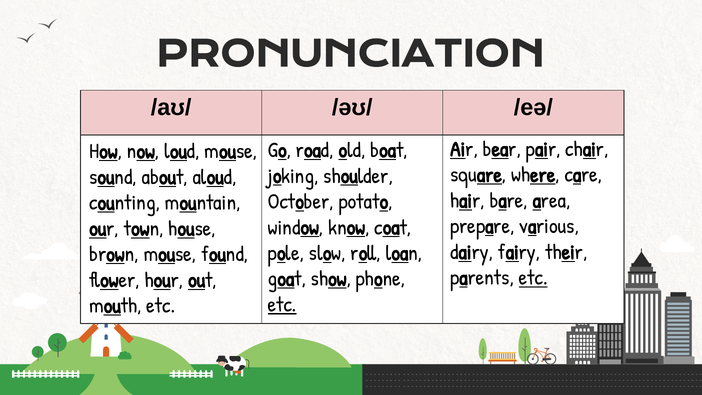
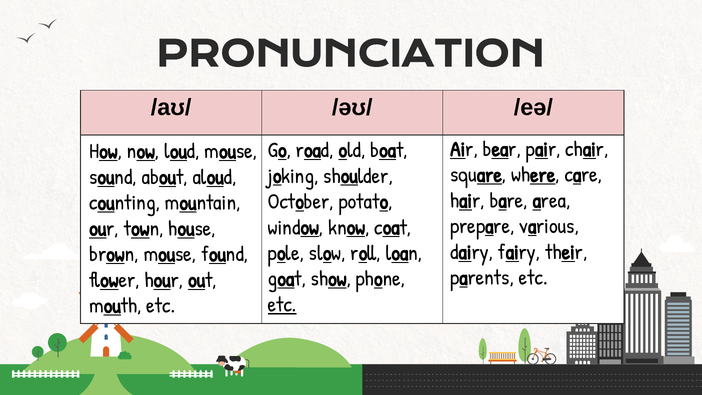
etc underline: present -> none (533, 278)
